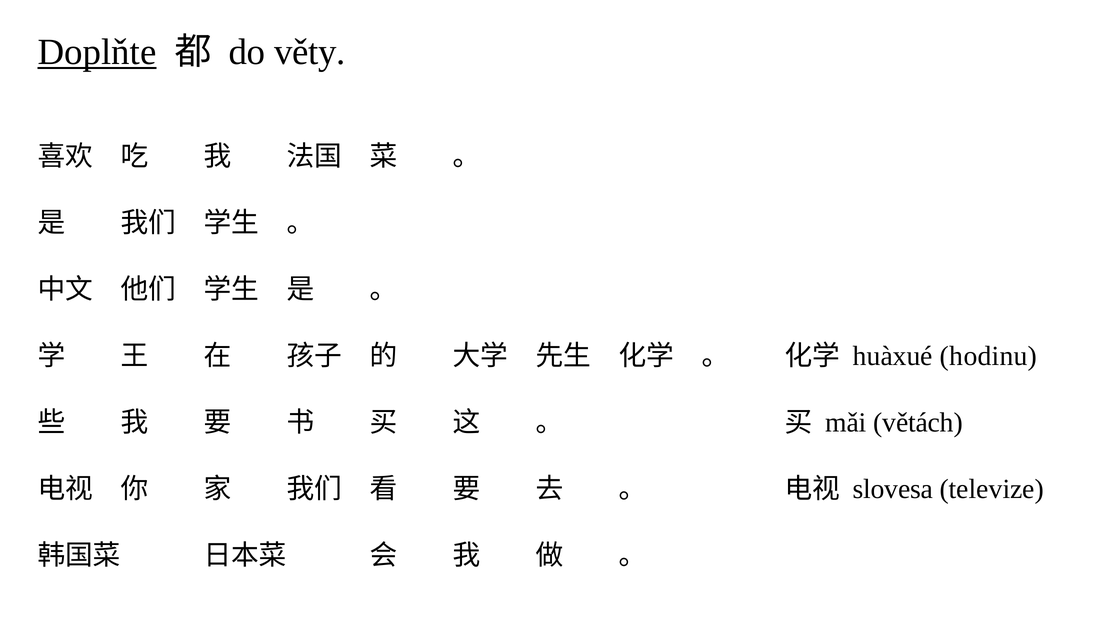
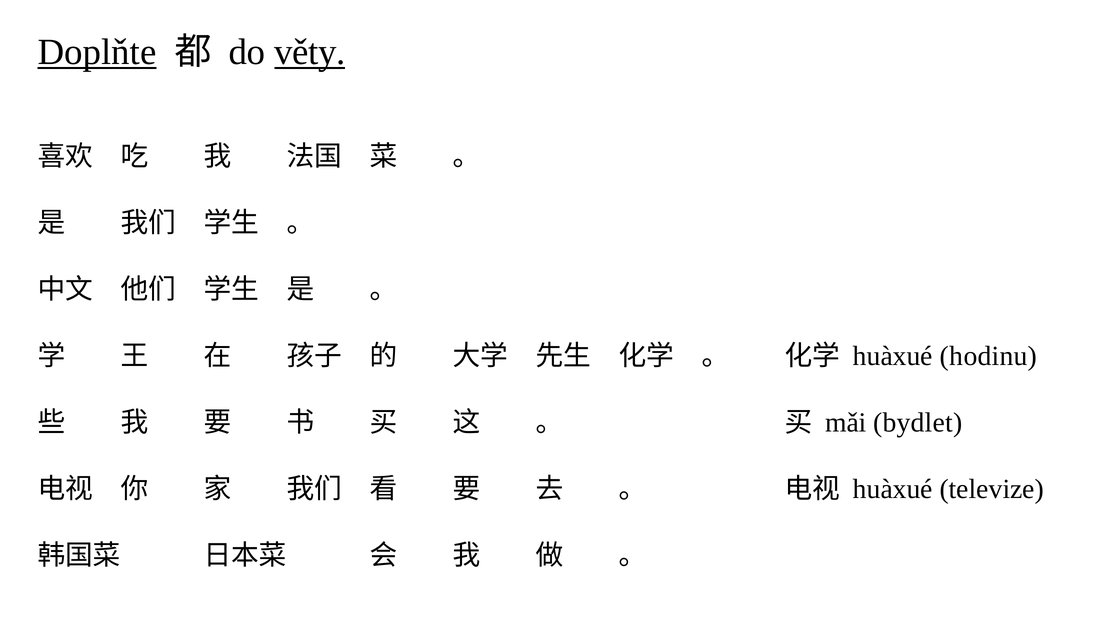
věty underline: none -> present (310, 52)
větách: větách -> bydlet (918, 422)
slovesa: slovesa -> huàxué (893, 489)
